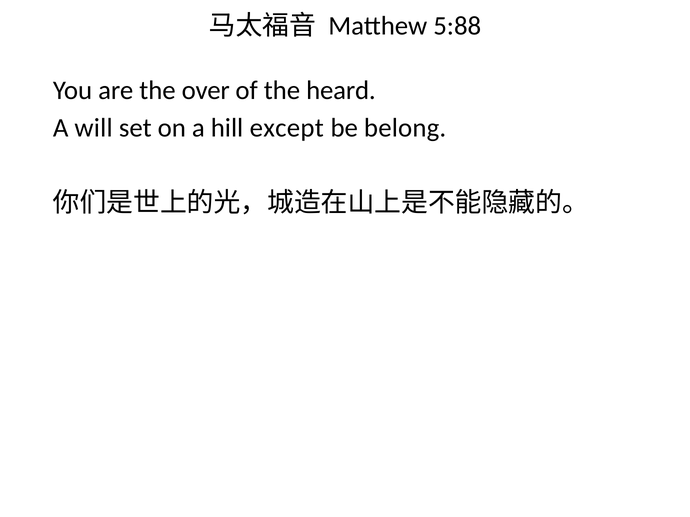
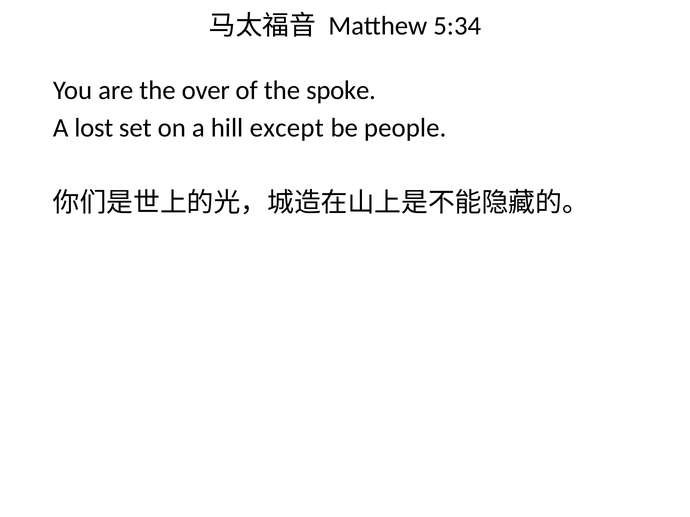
5:88: 5:88 -> 5:34 (457, 26)
heard: heard -> spoke (341, 90)
will: will -> lost (94, 128)
belong: belong -> people (405, 128)
